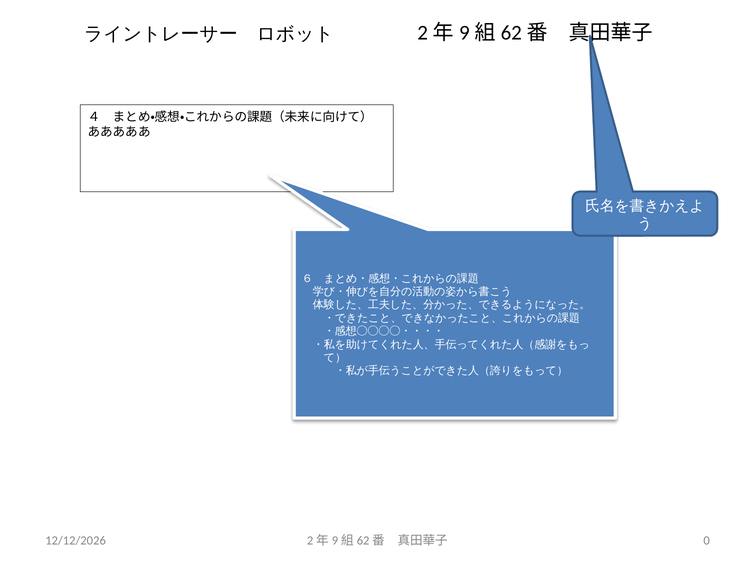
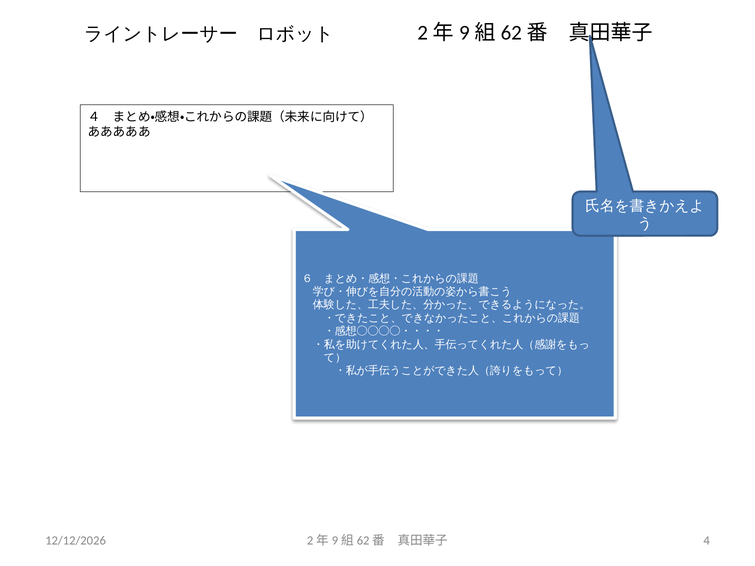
0: 0 -> 4 (707, 541)
